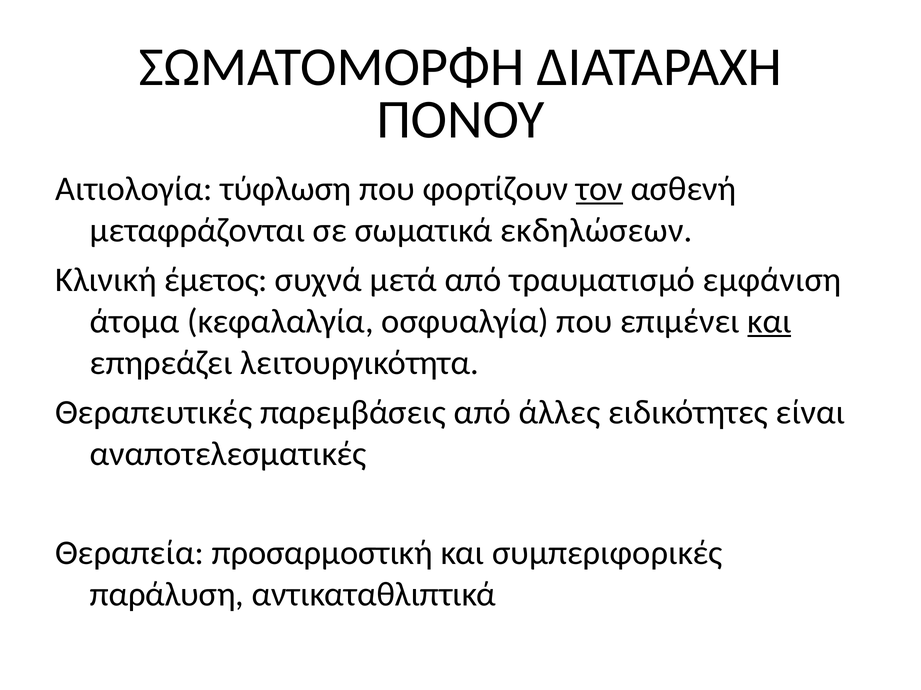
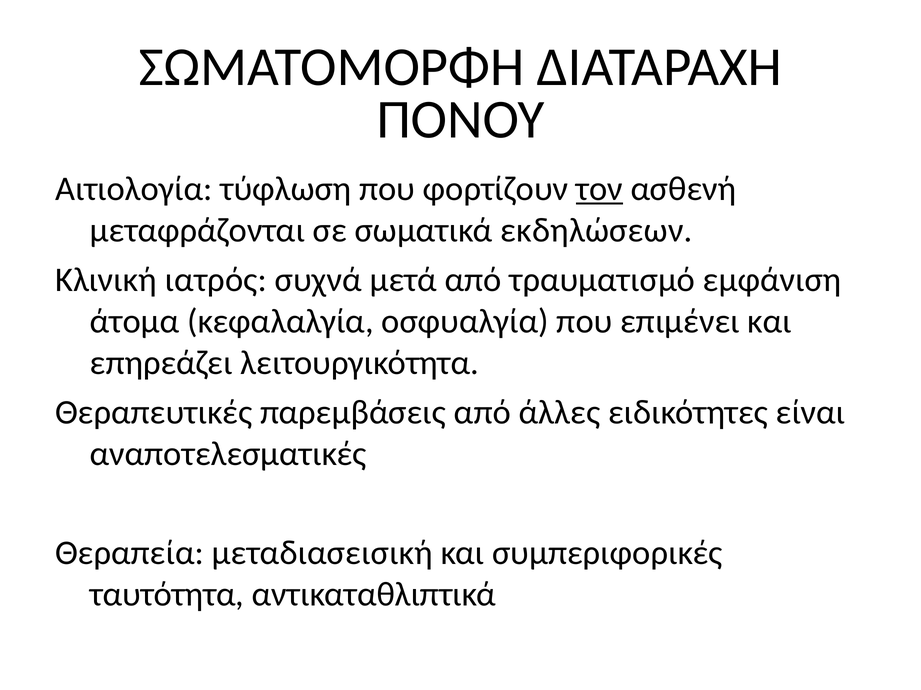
έμετος: έμετος -> ιατρός (216, 280)
και underline: present -> none (770, 322)
προσαρμοστική: προσαρμοστική -> μεταδιασεισική (322, 554)
παράλυση: παράλυση -> ταυτότητα (167, 595)
